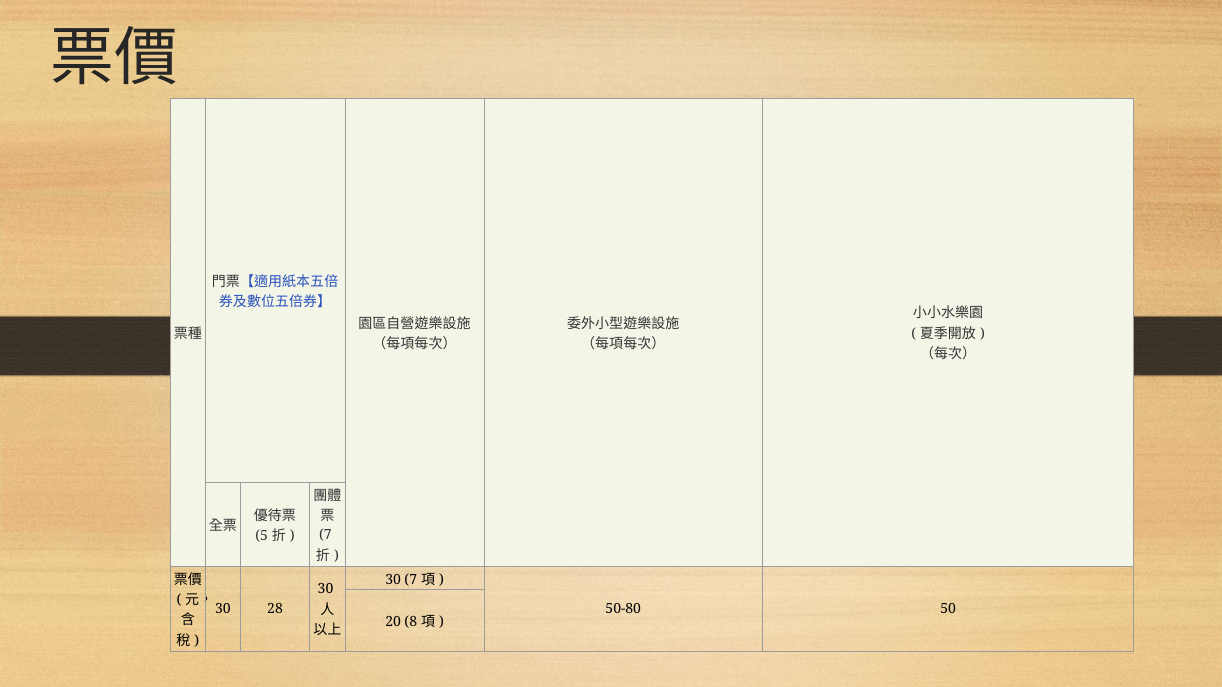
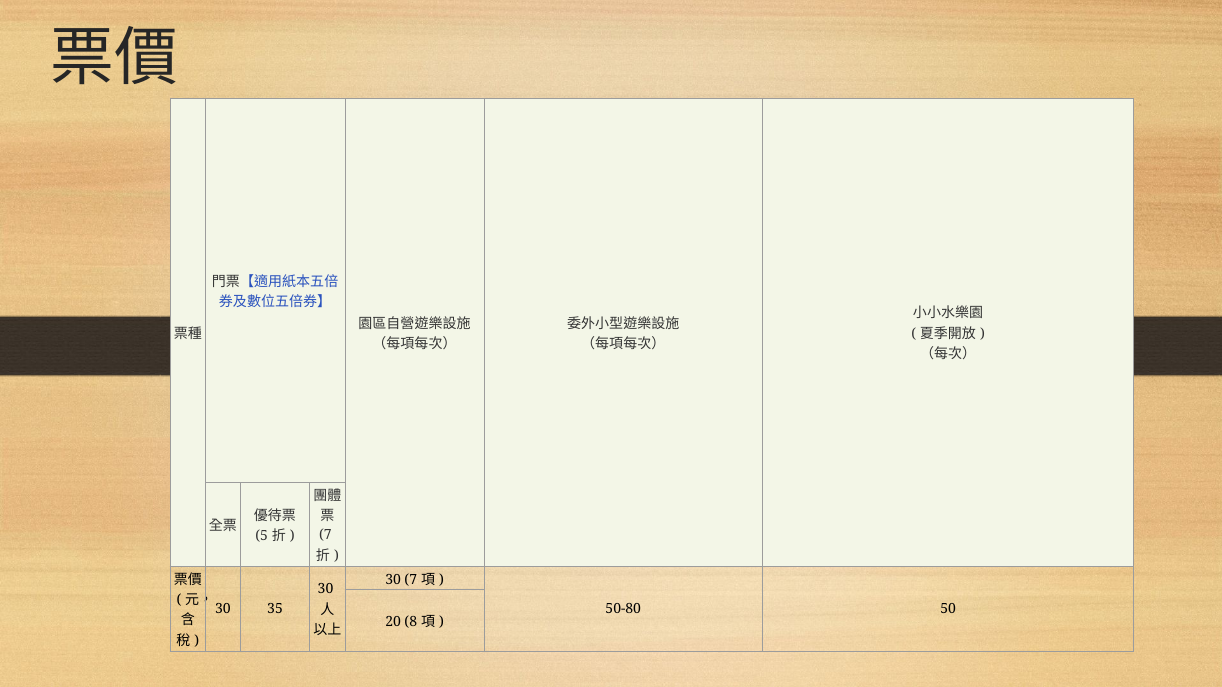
28: 28 -> 35 (275, 610)
